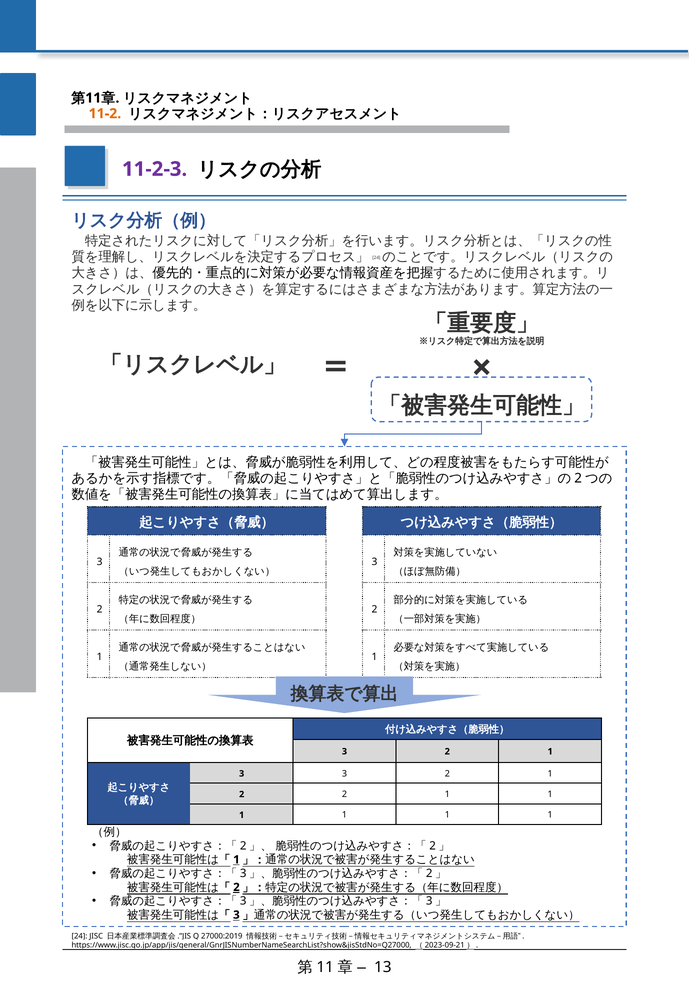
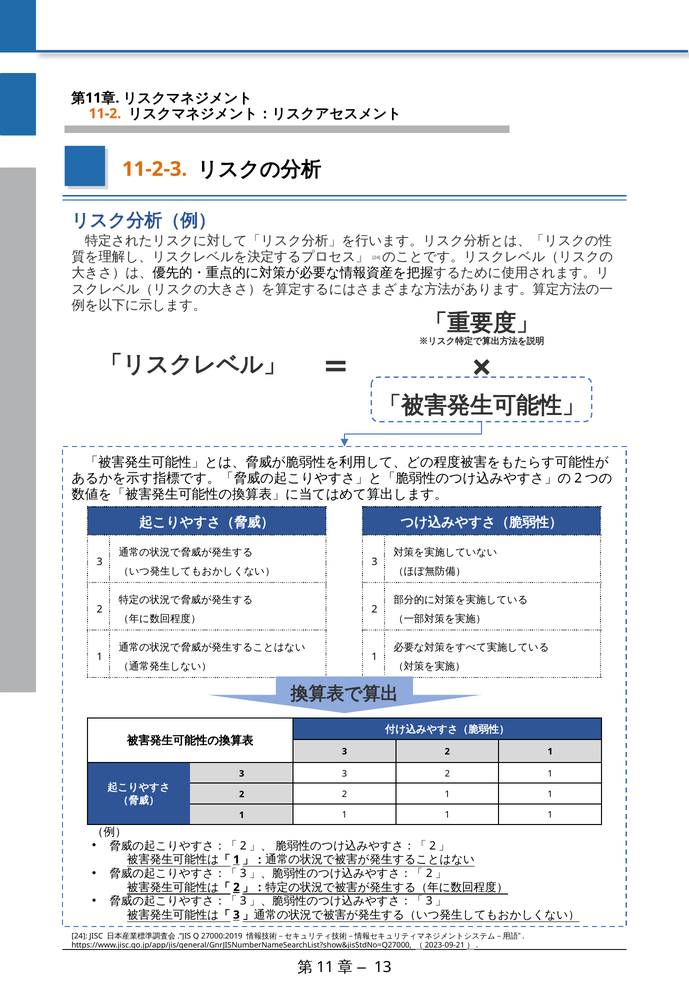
11-2-3 colour: purple -> orange (155, 169)
